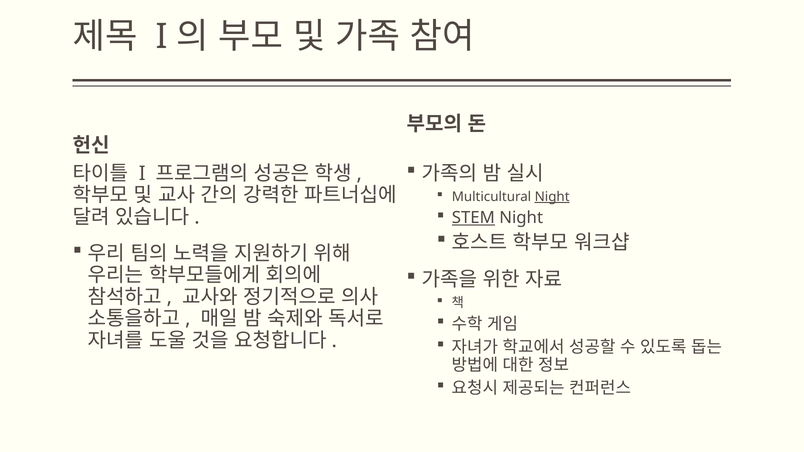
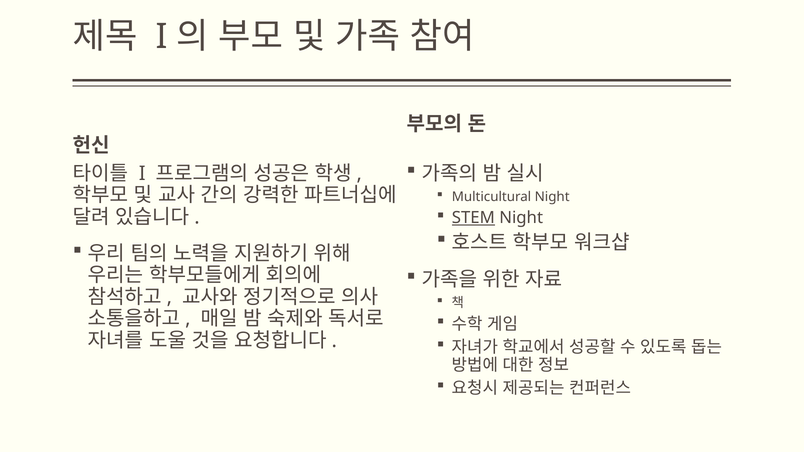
Night underline: present -> none (552, 197)
